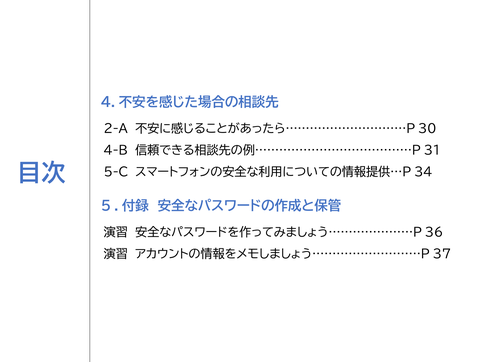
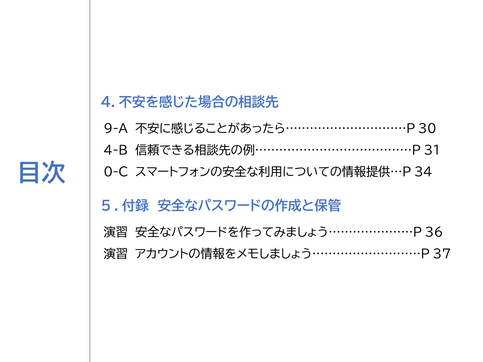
2-A: 2-A -> 9-A (116, 129)
5-C: 5-C -> 0-C (116, 172)
